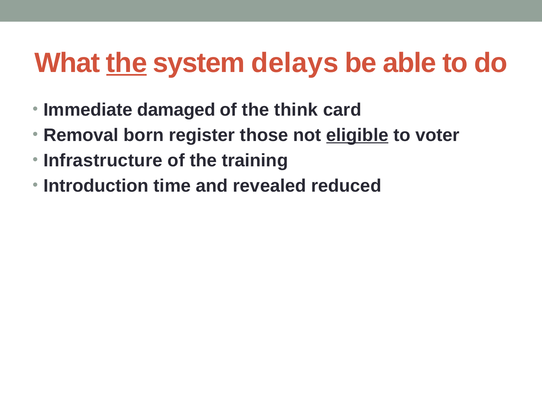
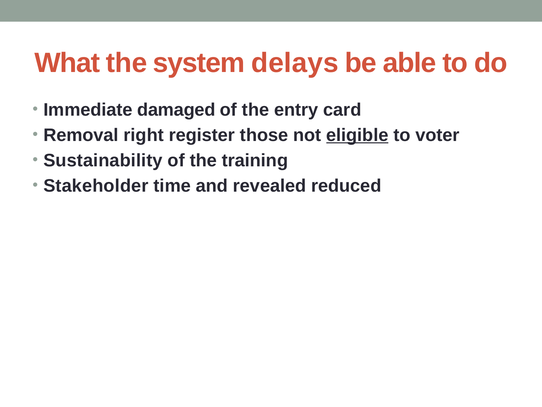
the underline: present -> none (127, 63)
think: think -> entry (296, 110)
born: born -> right (144, 135)
Infrastructure: Infrastructure -> Sustainability (103, 160)
Introduction: Introduction -> Stakeholder (96, 186)
